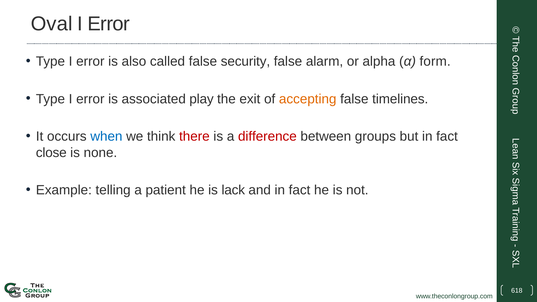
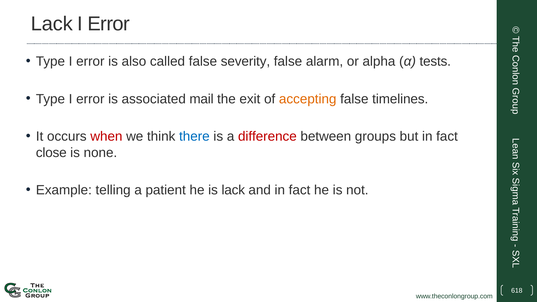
Oval: Oval -> Lack (52, 24)
security: security -> severity (245, 61)
form: form -> tests (435, 61)
play: play -> mail (202, 99)
when colour: blue -> red (106, 137)
there colour: red -> blue (194, 137)
